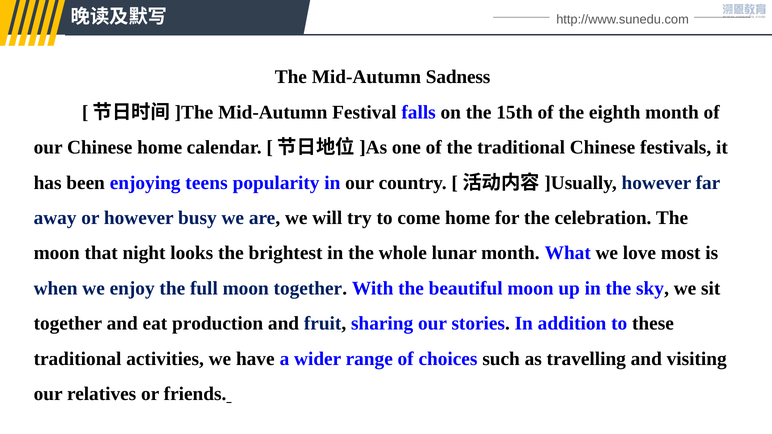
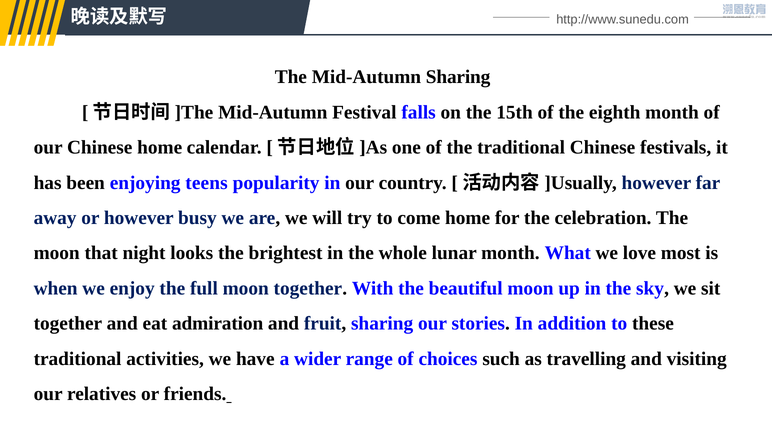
Mid-Autumn Sadness: Sadness -> Sharing (458, 77)
production: production -> admiration (218, 324)
